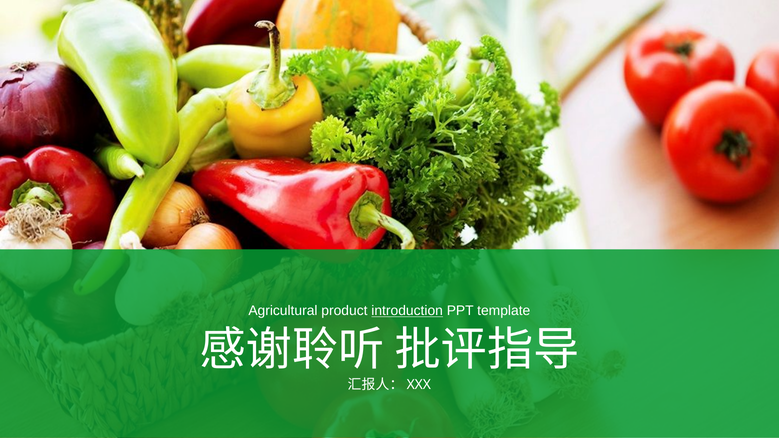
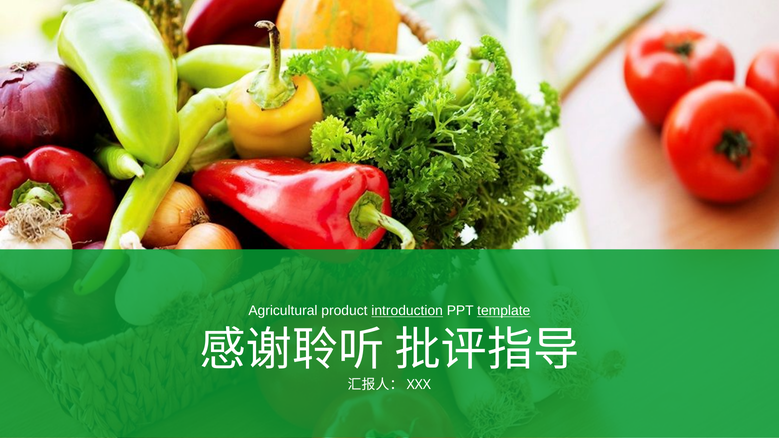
template underline: none -> present (504, 311)
